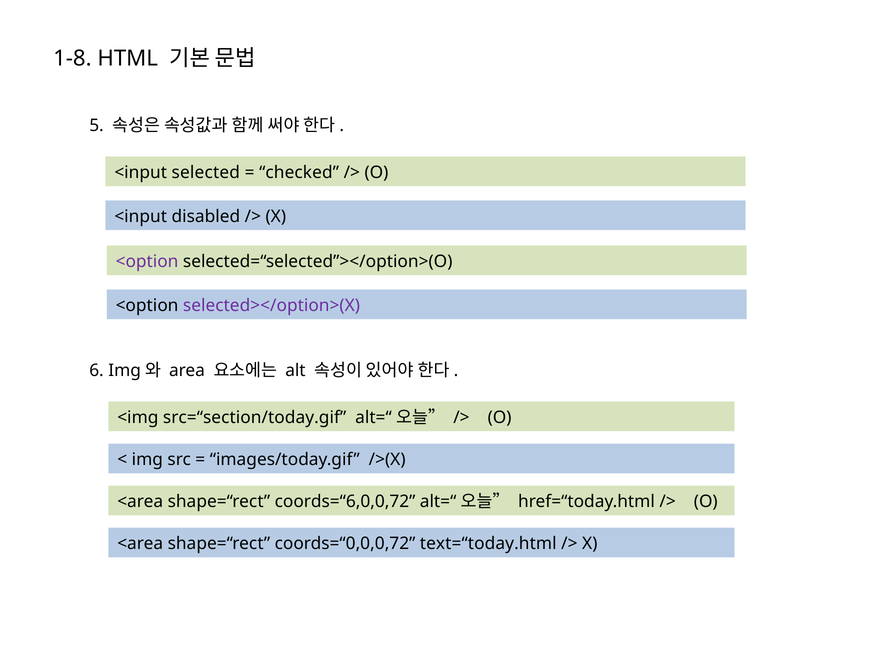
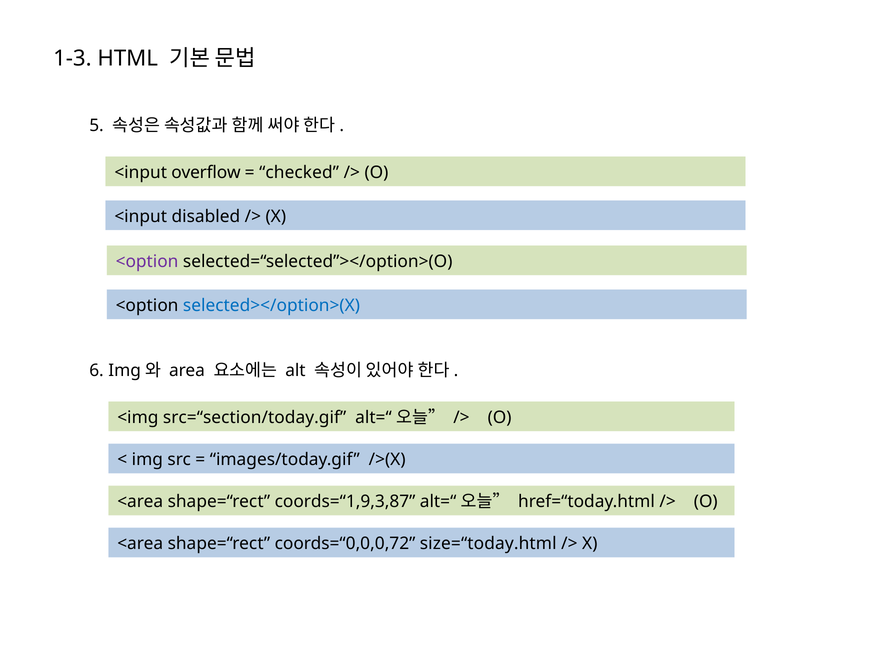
1-8: 1-8 -> 1-3 (72, 59)
selected: selected -> overflow (206, 172)
selected></option>(X colour: purple -> blue (272, 305)
coords=“6,0,0,72: coords=“6,0,0,72 -> coords=“1,9,3,87 (345, 502)
text=“today.html: text=“today.html -> size=“today.html (488, 544)
